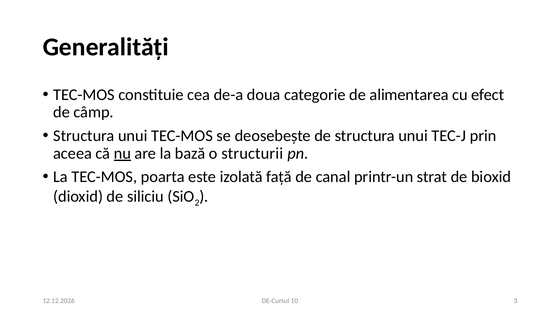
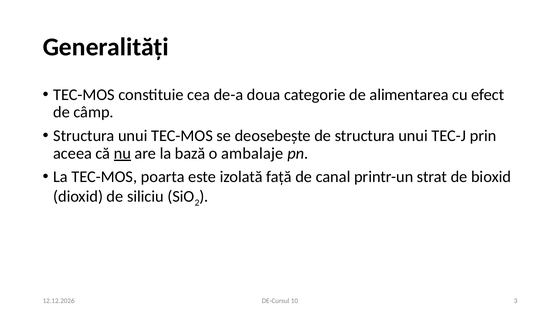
structurii: structurii -> ambalaje (252, 153)
